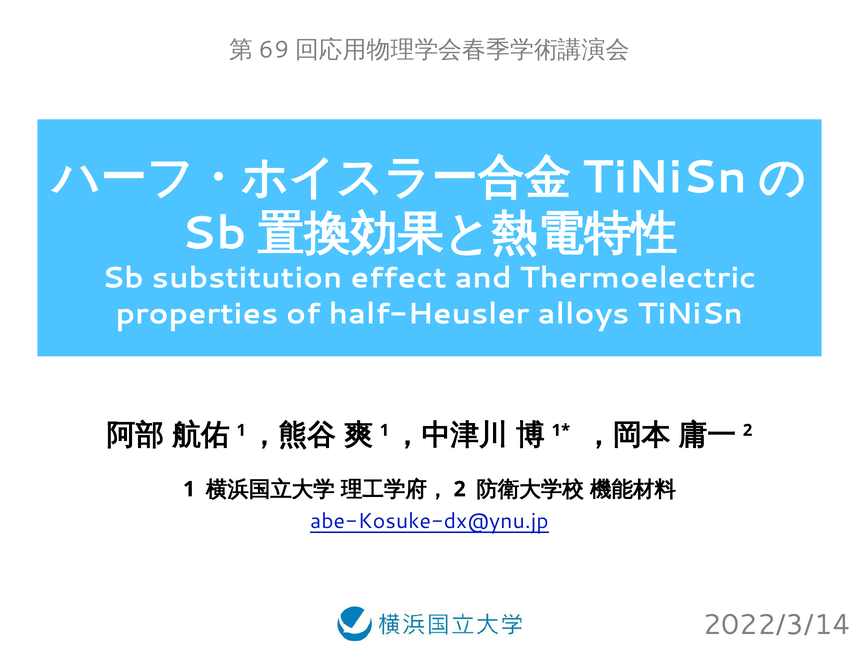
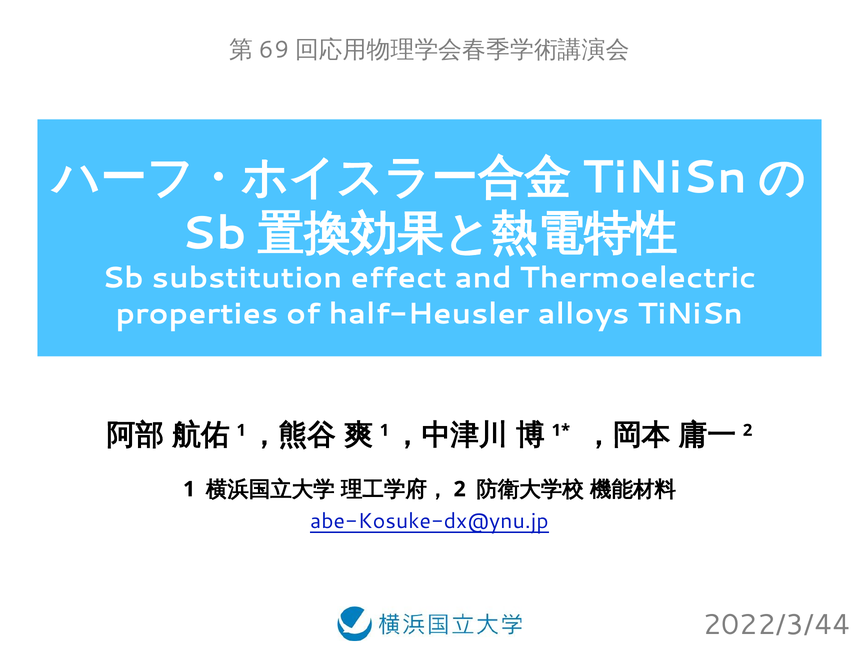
2022/3/14: 2022/3/14 -> 2022/3/44 (777, 624)
